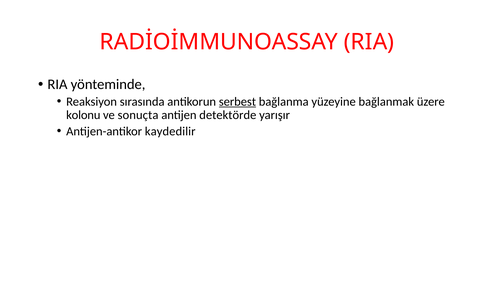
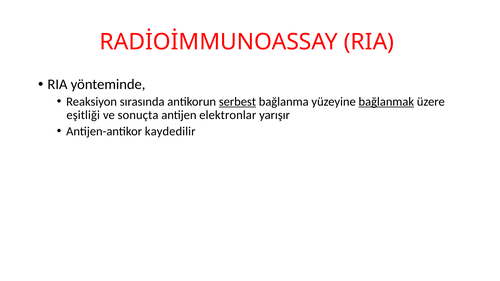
bağlanmak underline: none -> present (386, 102)
kolonu: kolonu -> eşitliği (83, 115)
detektörde: detektörde -> elektronlar (228, 115)
